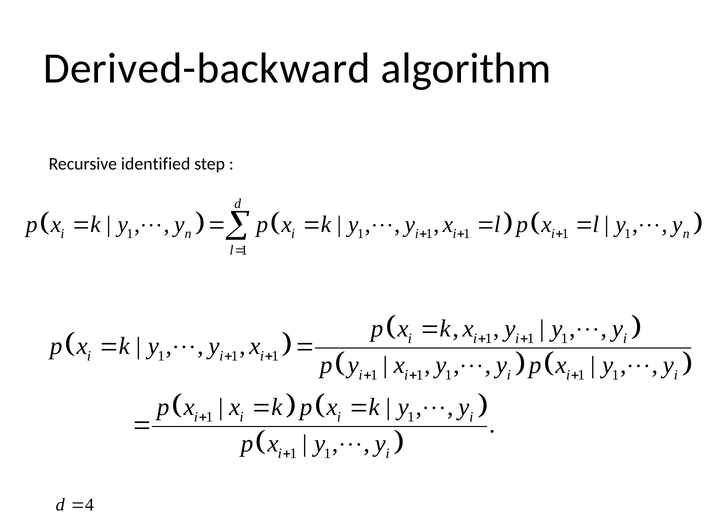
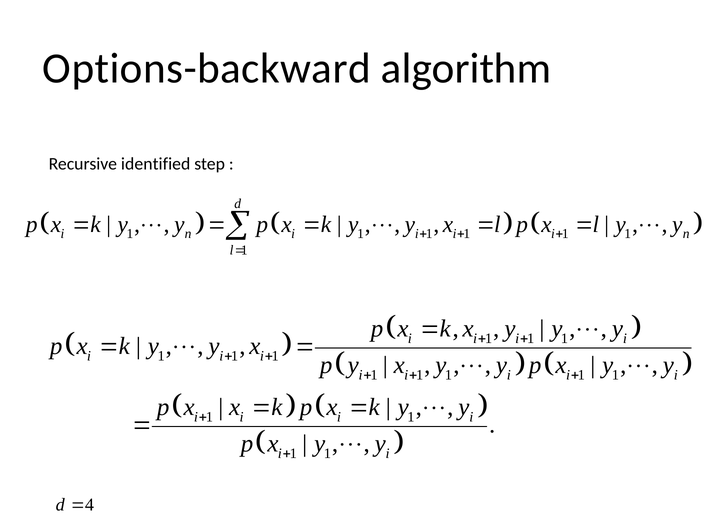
Derived-backward: Derived-backward -> Options-backward (207, 69)
